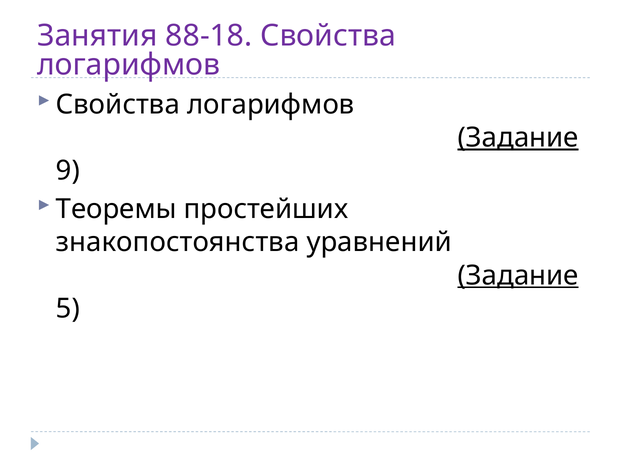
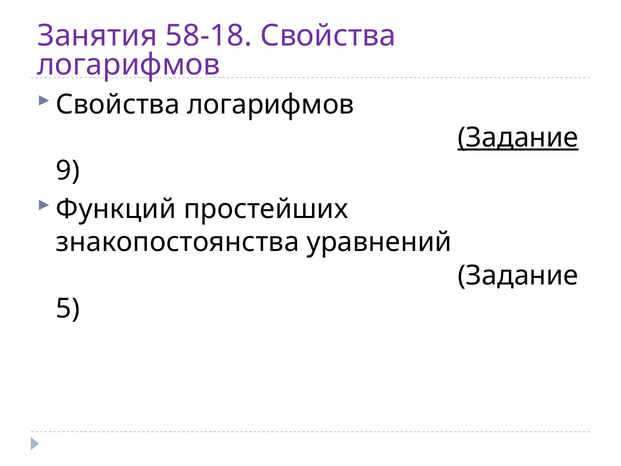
88-18: 88-18 -> 58-18 (209, 36)
Теоремы: Теоремы -> Функций (116, 209)
Задание underline: present -> none (518, 275)
